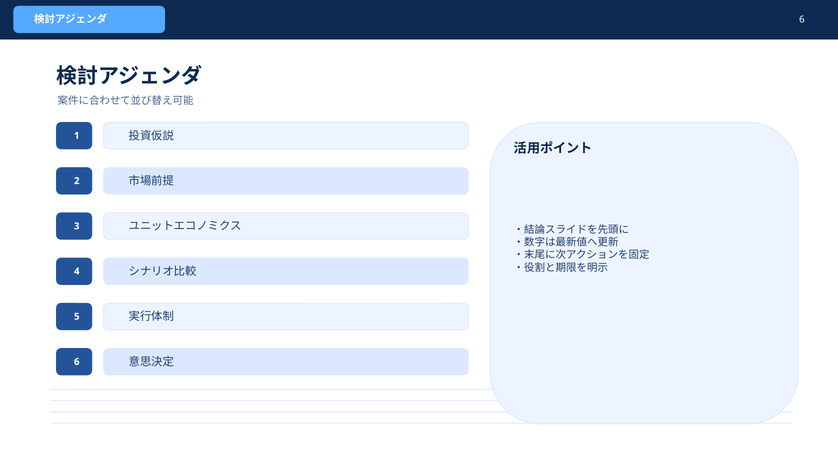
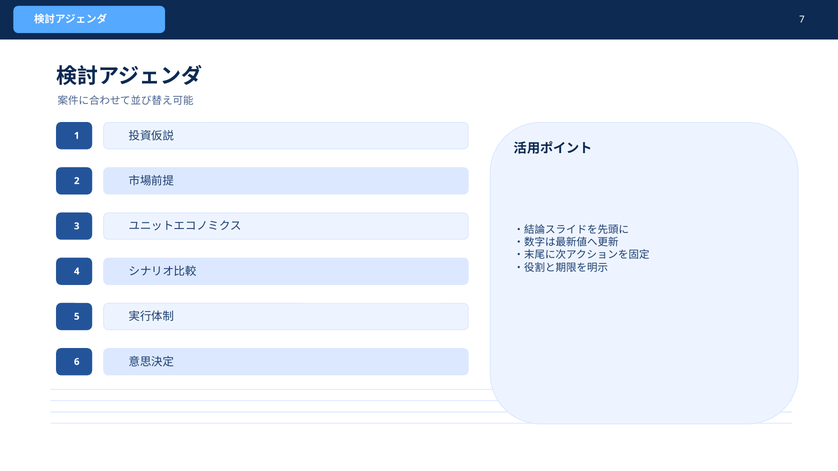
6: 6 -> 7 (802, 19)
